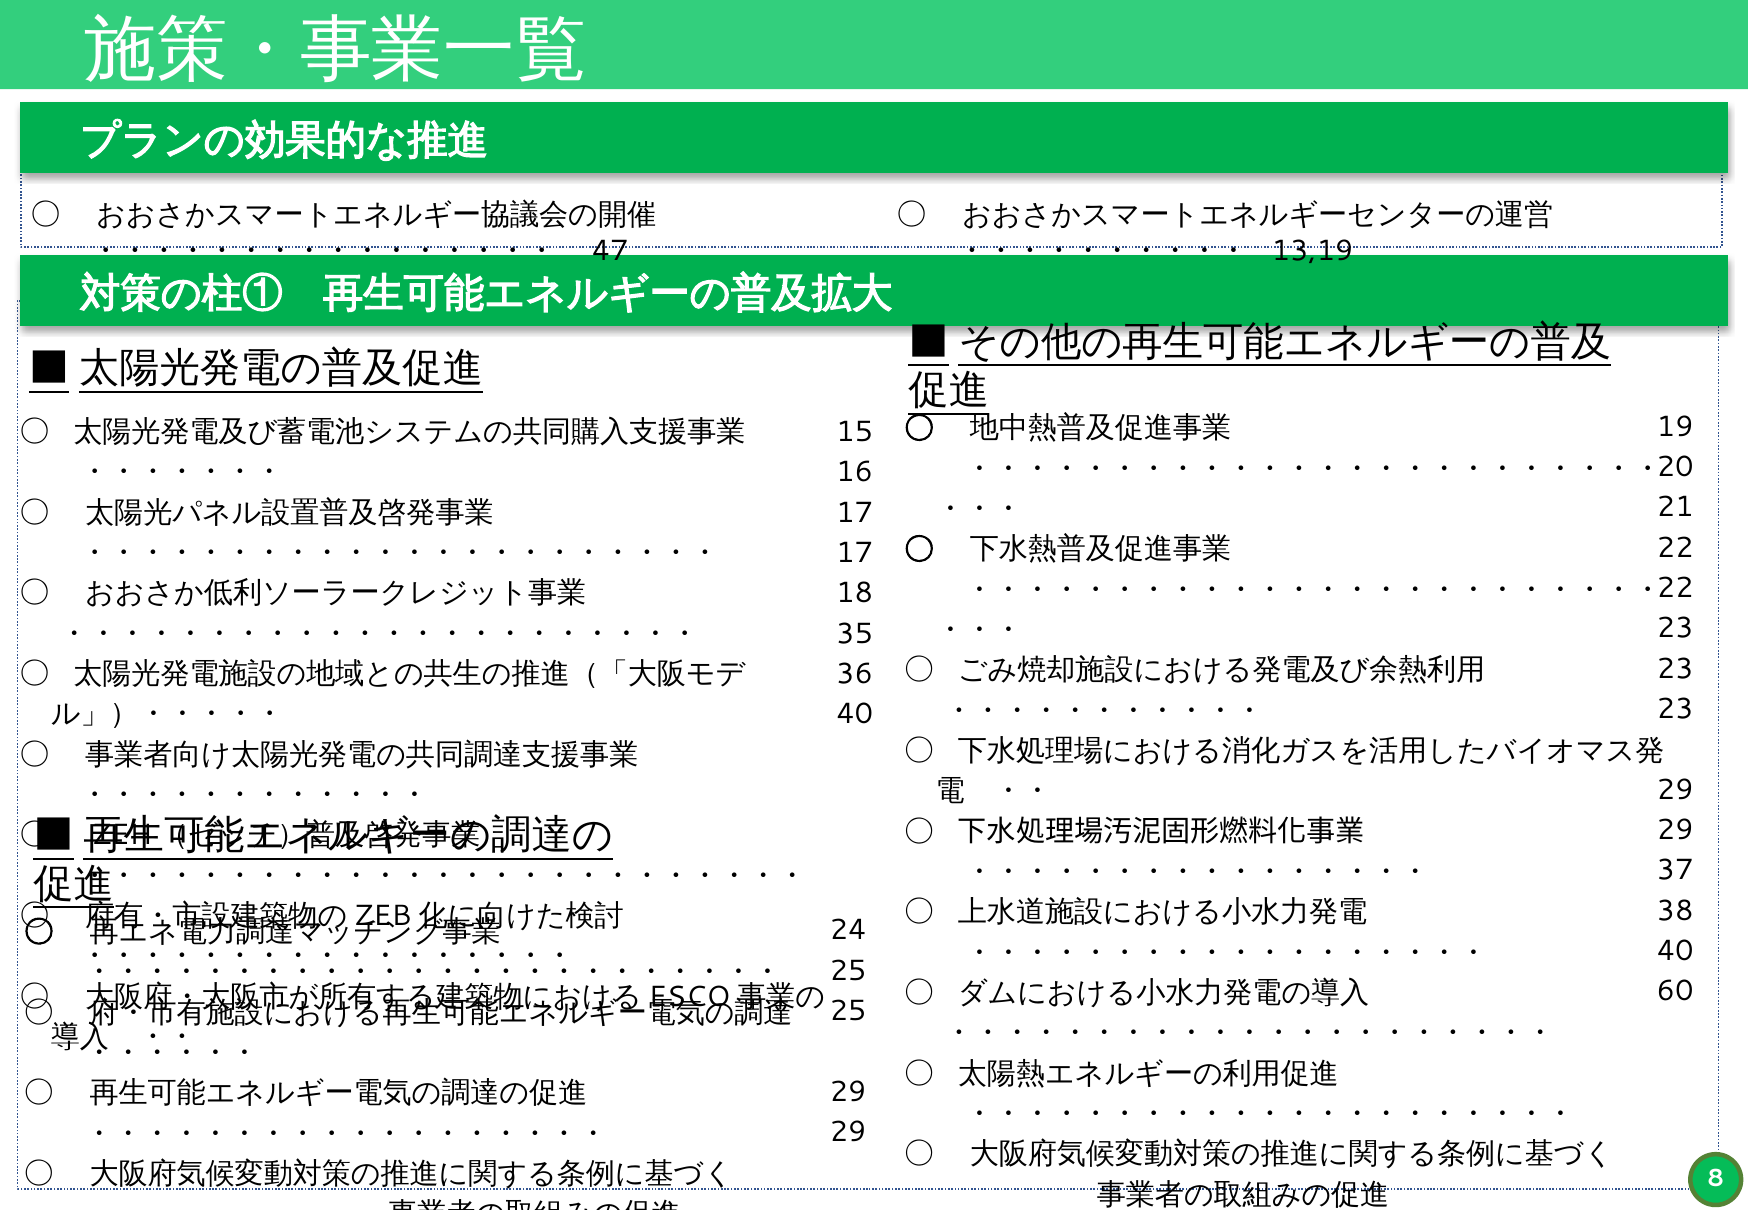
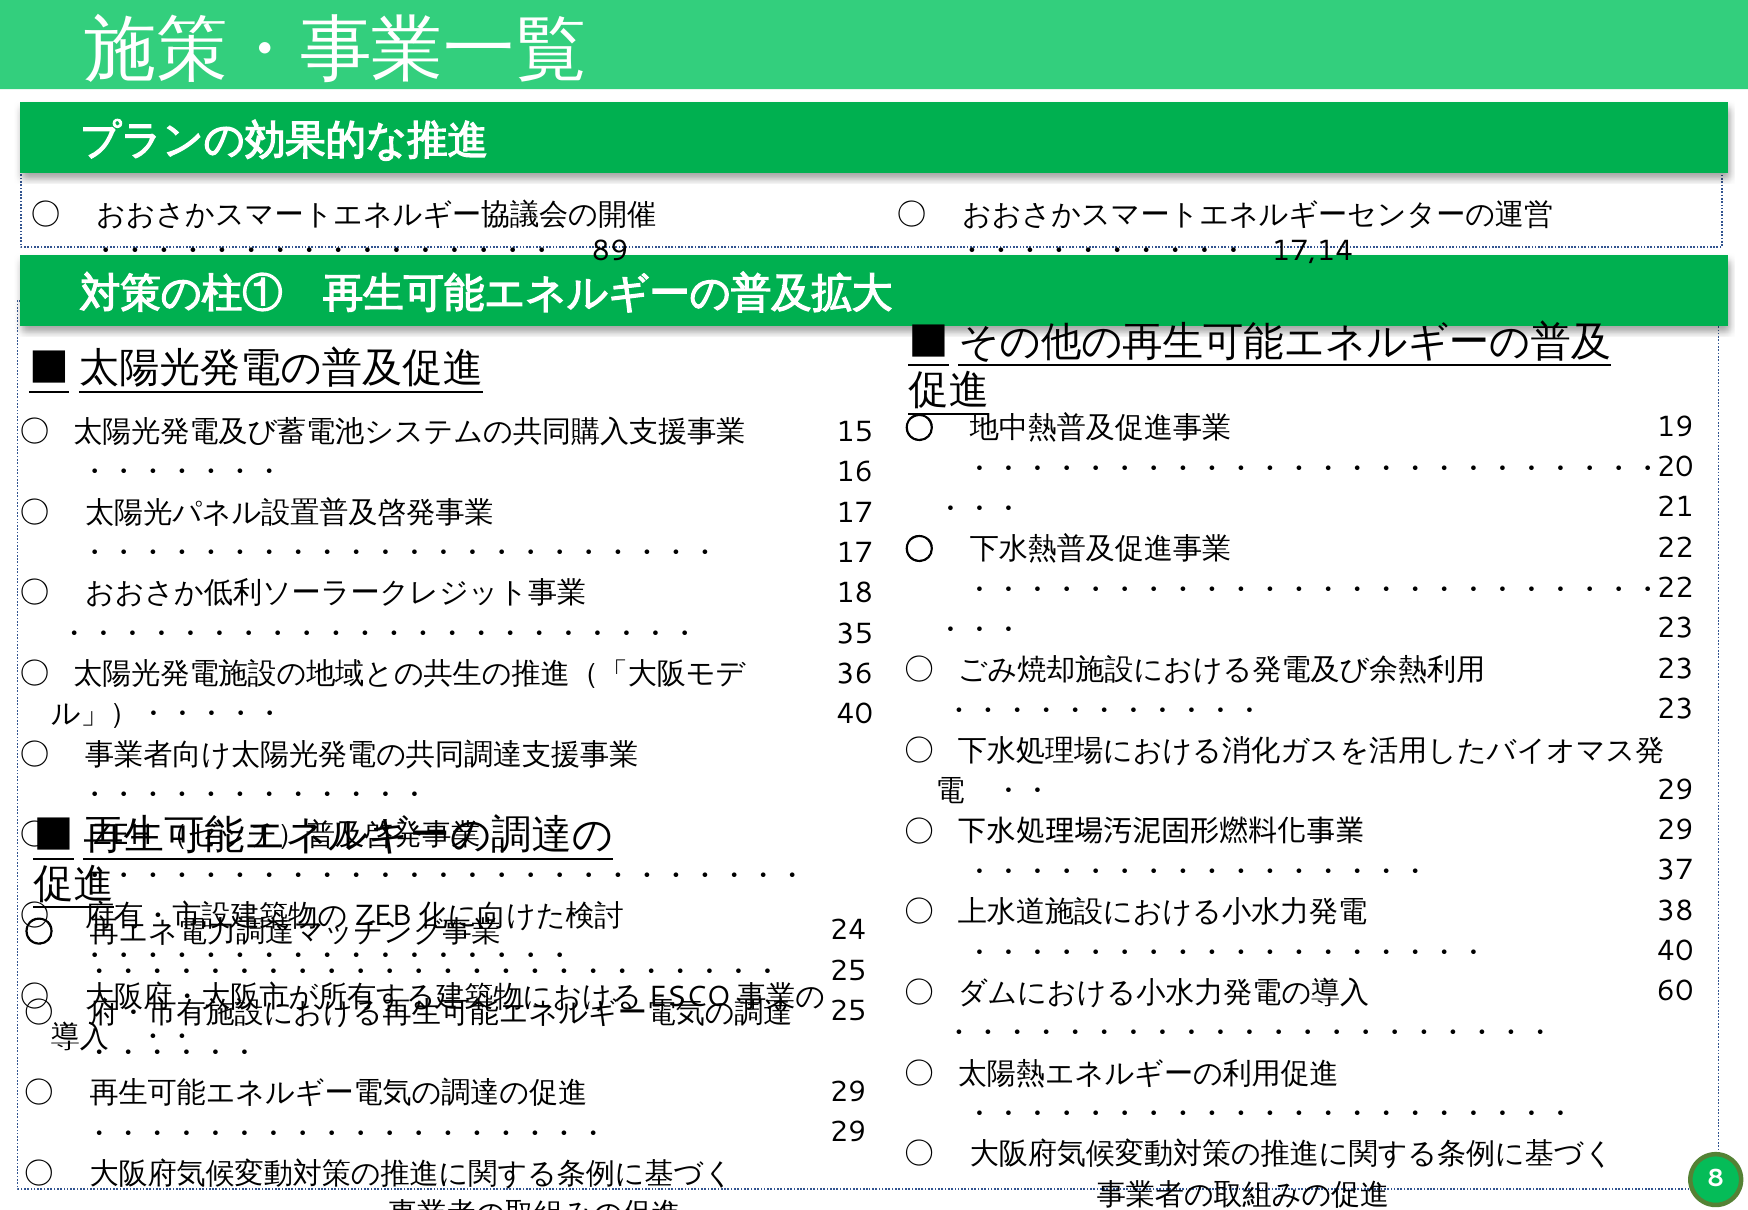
47: 47 -> 89 (610, 251)
13,19: 13,19 -> 17,14 (1313, 251)
